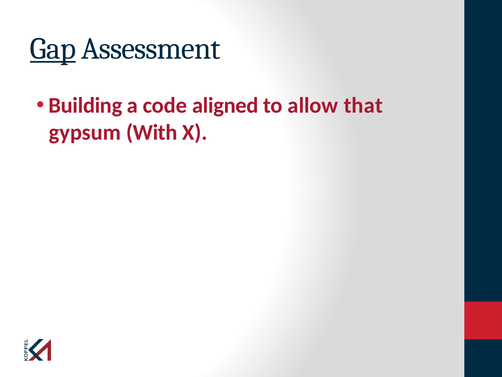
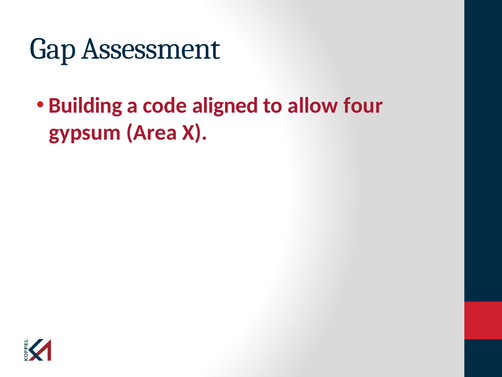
Gap underline: present -> none (53, 49)
that: that -> four (363, 105)
With: With -> Area (152, 132)
